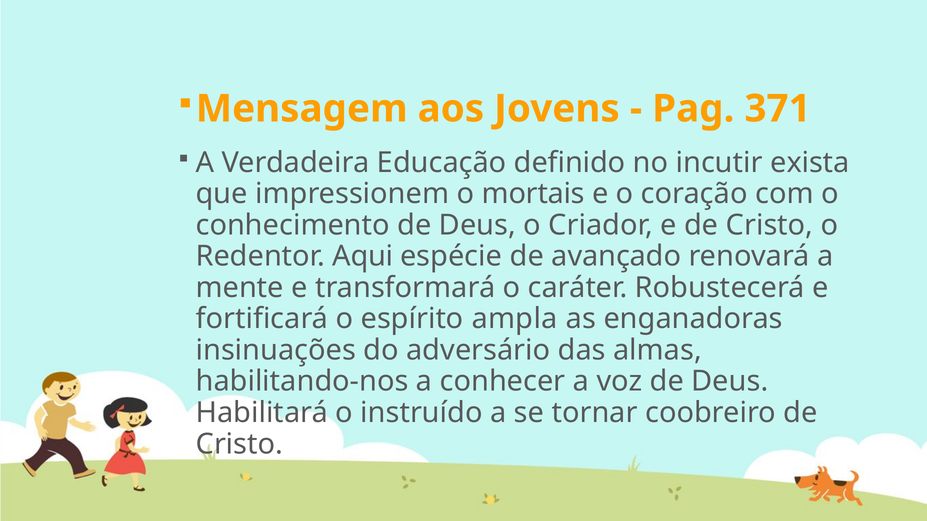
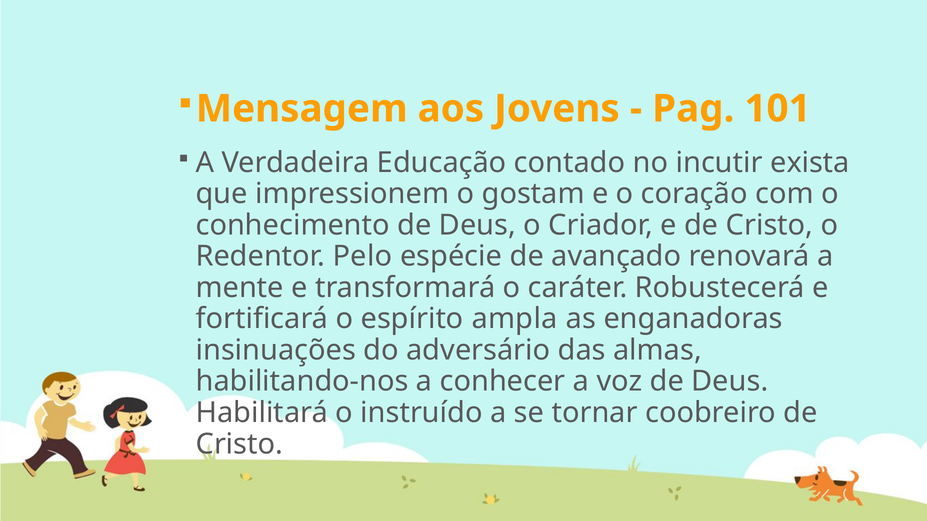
371: 371 -> 101 (778, 109)
definido: definido -> contado (570, 163)
mortais: mortais -> gostam (533, 194)
Aqui: Aqui -> Pelo (362, 257)
